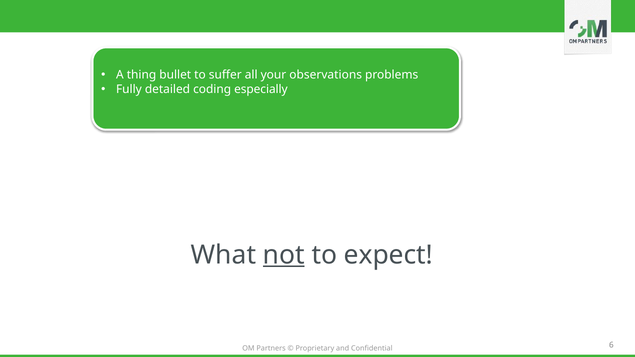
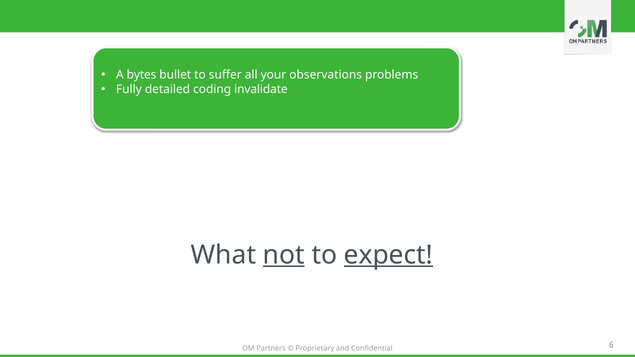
thing: thing -> bytes (142, 75)
especially: especially -> invalidate (261, 89)
expect underline: none -> present (388, 255)
